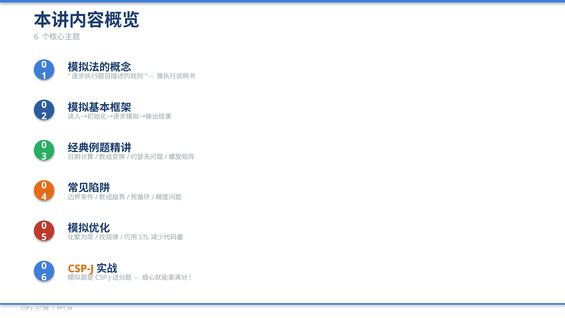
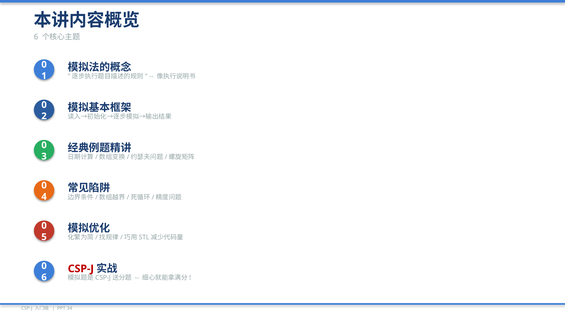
CSP-J colour: orange -> red (81, 269)
